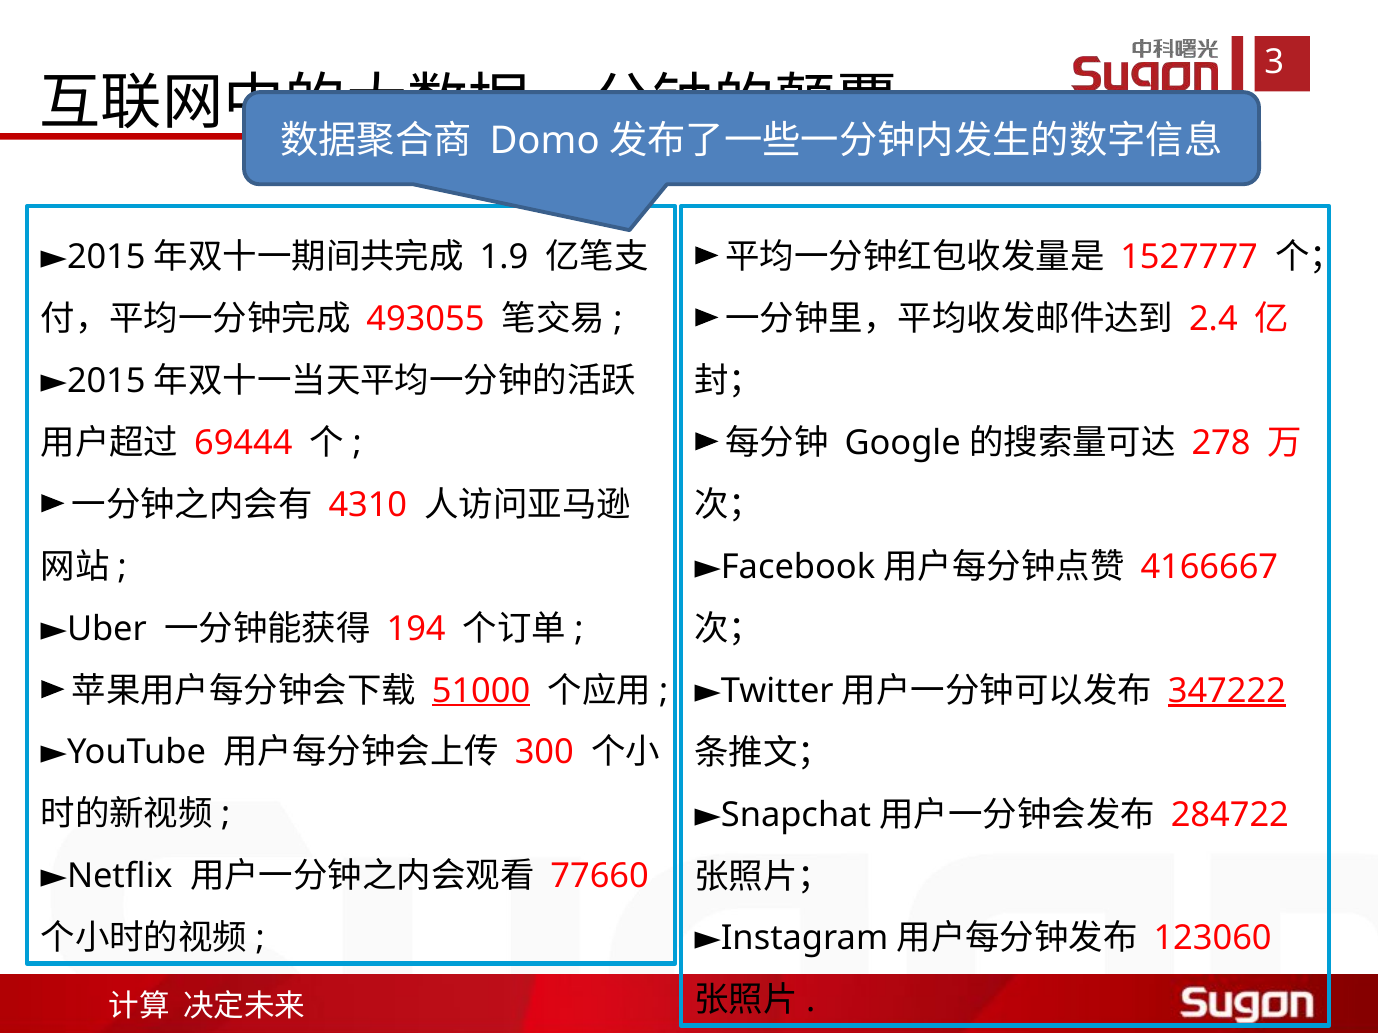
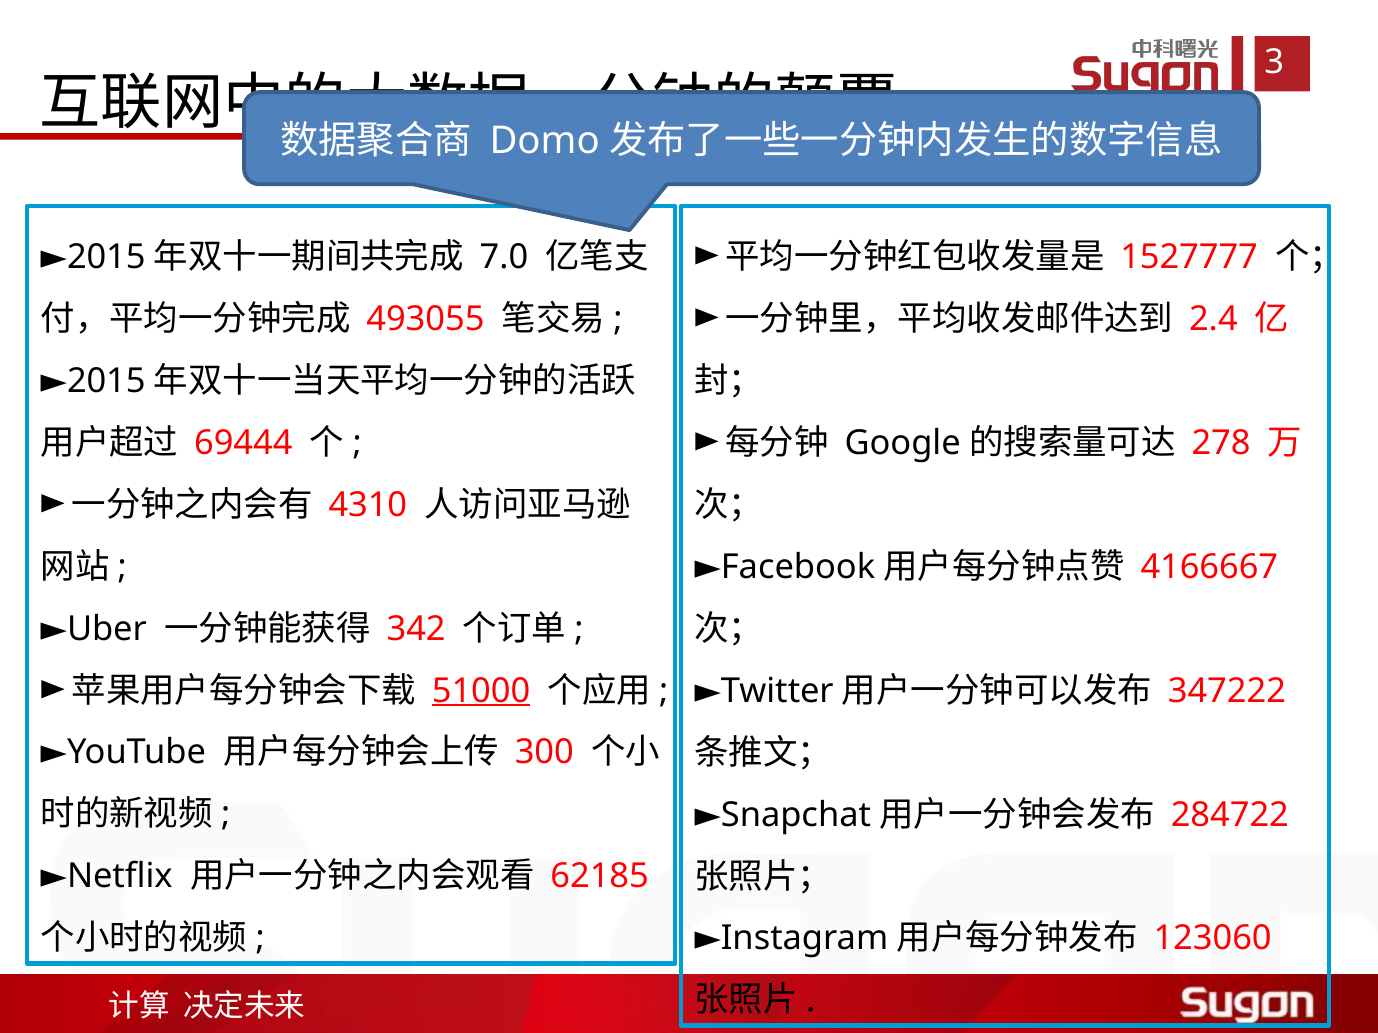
1.9: 1.9 -> 7.0 (504, 257)
194: 194 -> 342 (416, 629)
347222 underline: present -> none (1227, 691)
77660: 77660 -> 62185 (600, 877)
